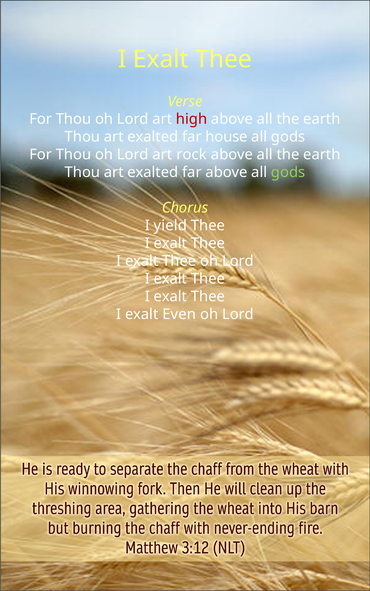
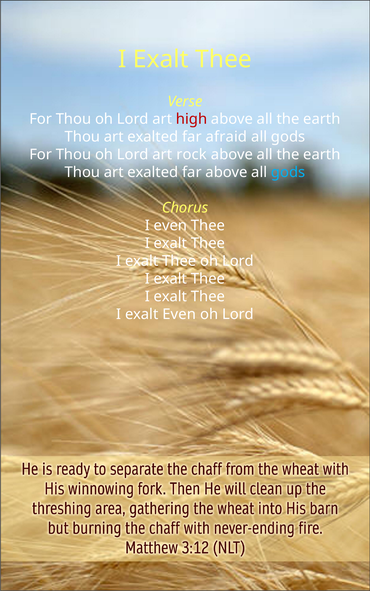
house: house -> afraid (226, 137)
gods colour: light green -> light blue (288, 173)
I yield: yield -> even (170, 226)
